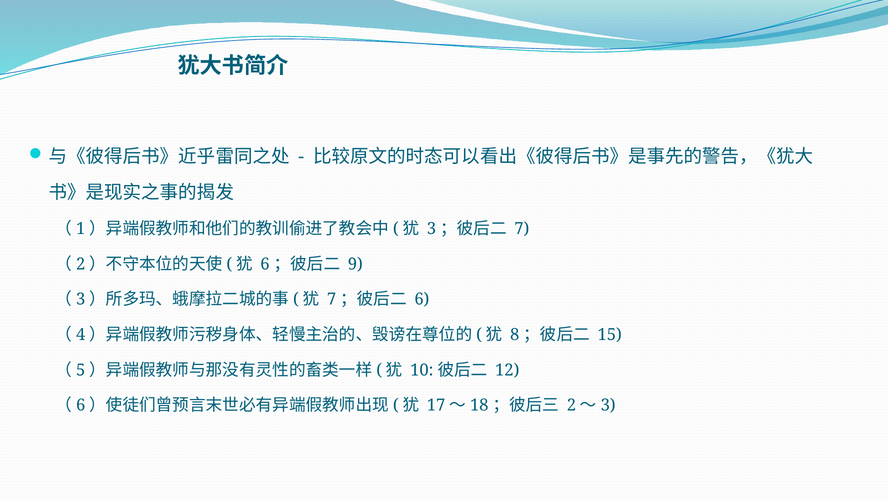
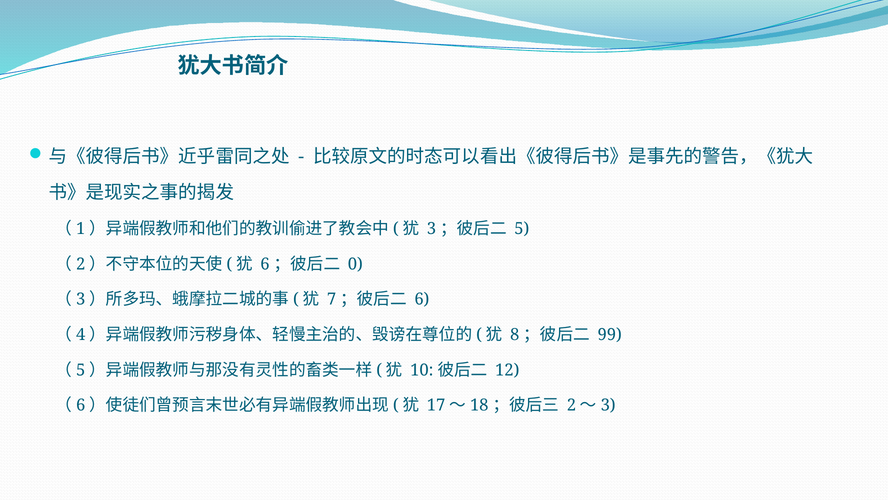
7: 7 -> 5 (522, 228)
9: 9 -> 0 (355, 264)
15: 15 -> 99 (610, 334)
